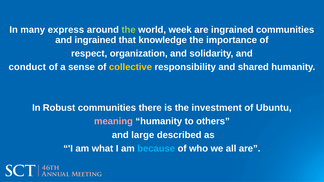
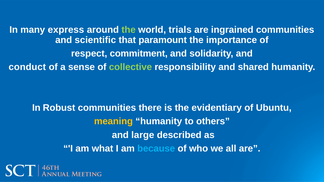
week: week -> trials (180, 30)
and ingrained: ingrained -> scientific (95, 40)
knowledge: knowledge -> paramount (163, 40)
organization: organization -> commitment (139, 54)
collective colour: yellow -> light green (130, 67)
investment: investment -> evidentiary (217, 108)
meaning colour: pink -> yellow (113, 121)
